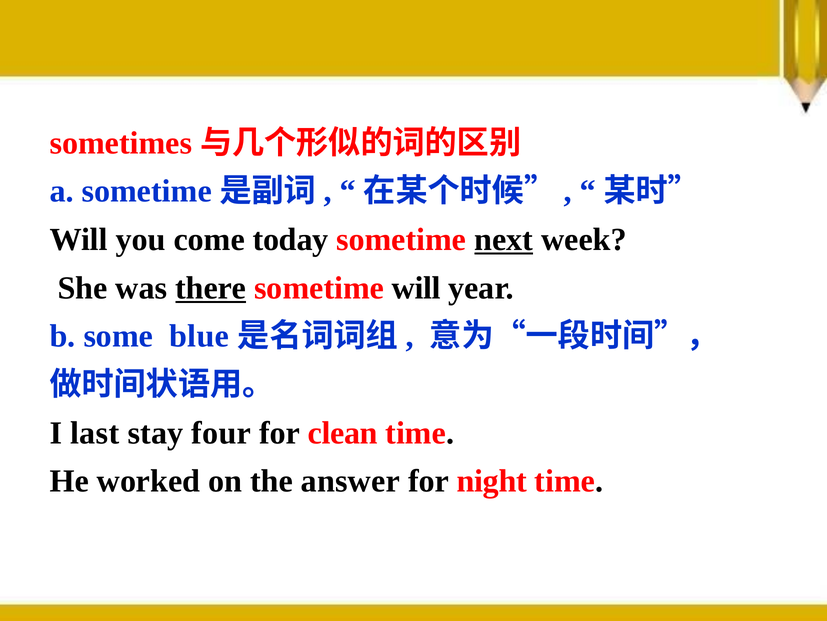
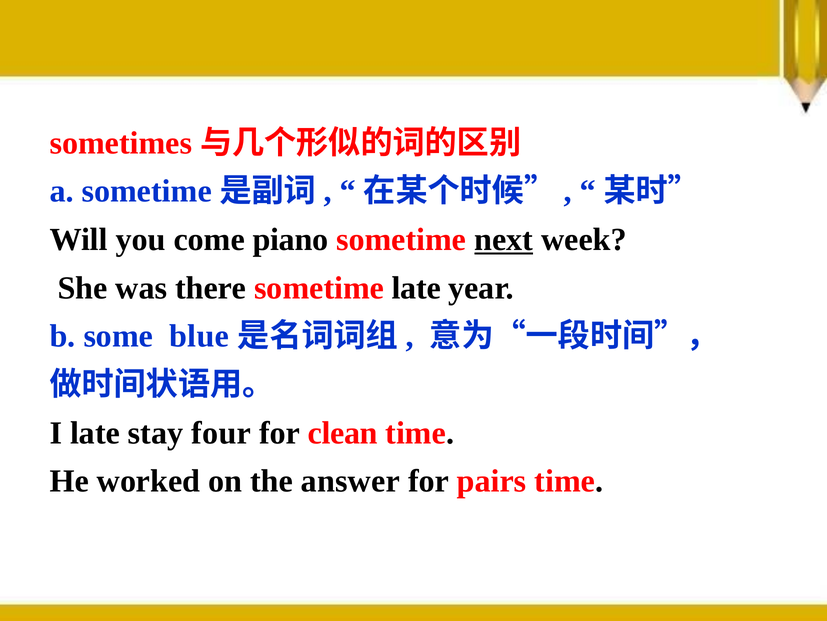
today: today -> piano (291, 239)
there underline: present -> none (211, 288)
sometime will: will -> late (416, 288)
I last: last -> late (95, 432)
night: night -> pairs (492, 481)
